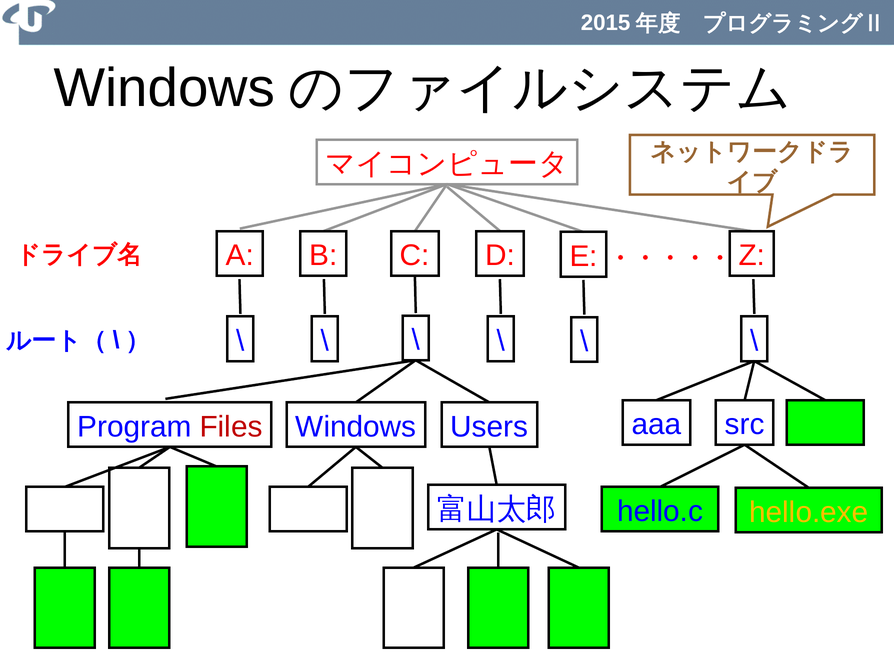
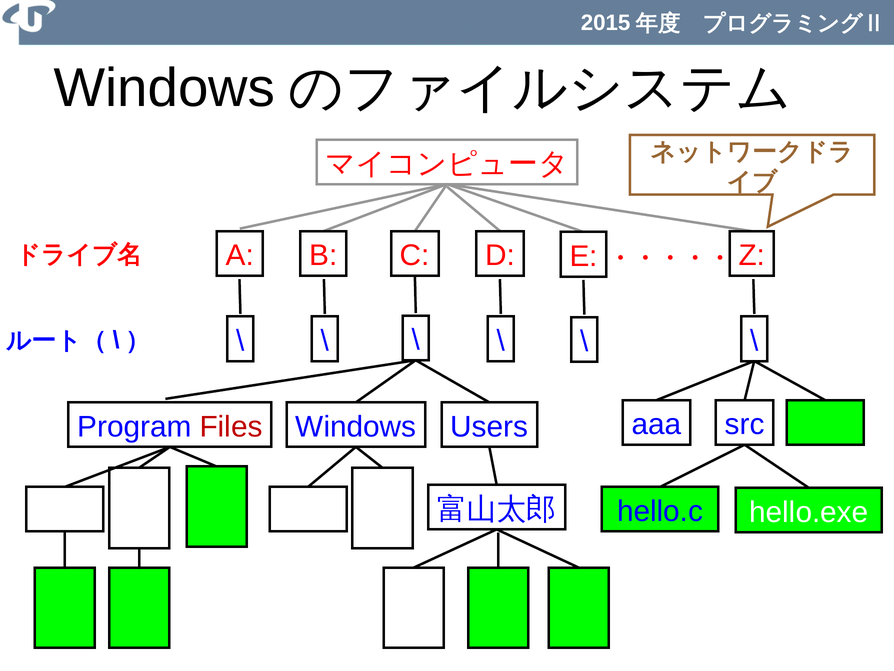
hello.exe colour: yellow -> white (809, 512)
